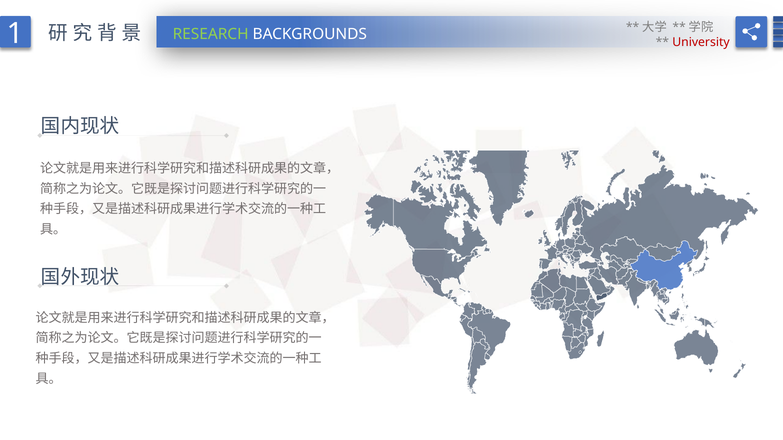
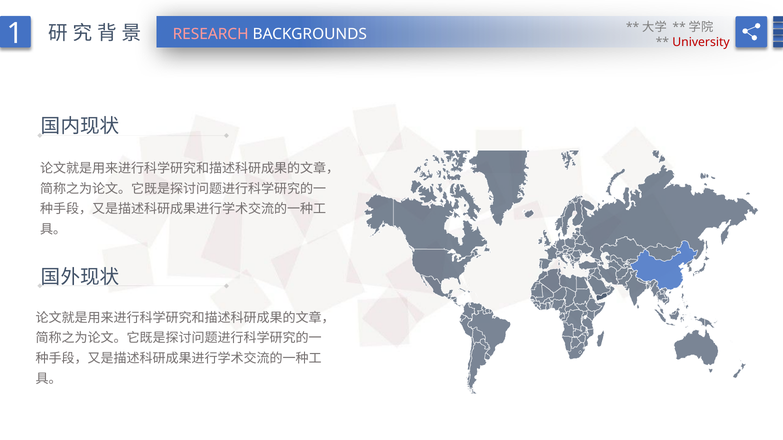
RESEARCH colour: light green -> pink (211, 34)
